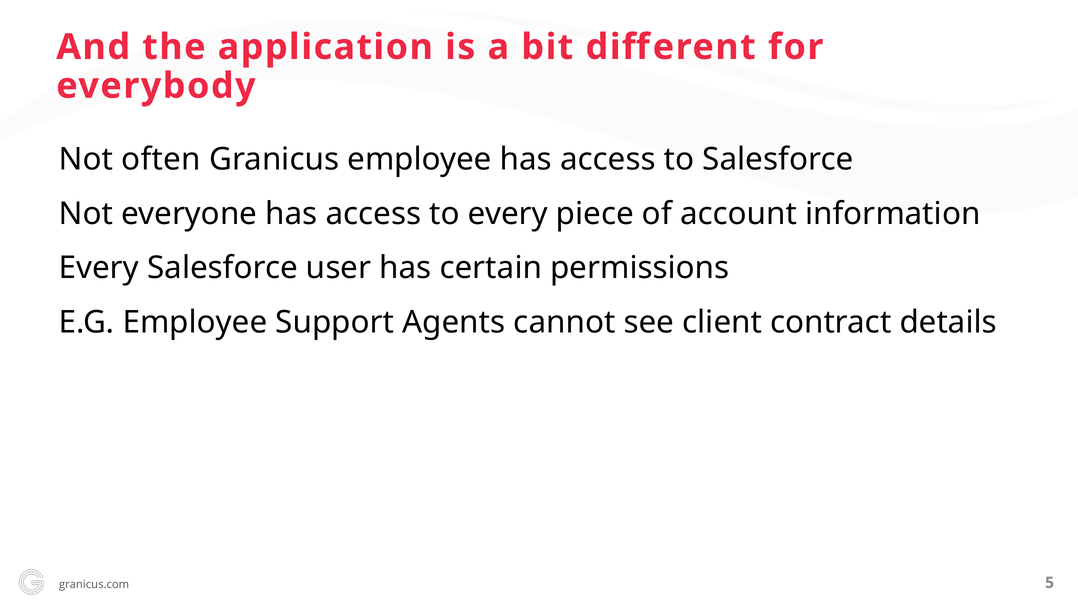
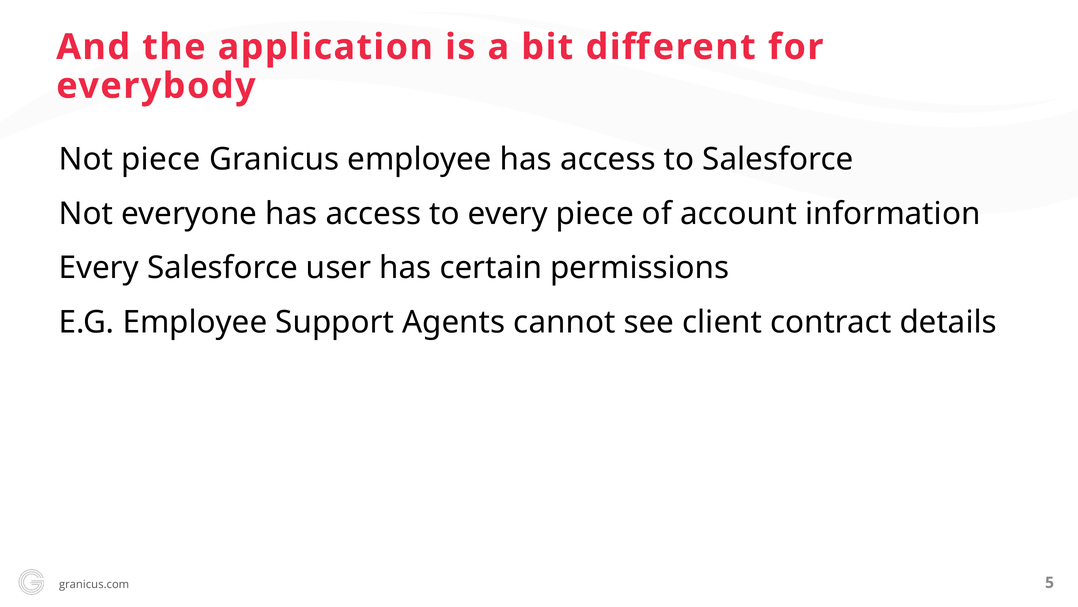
Not often: often -> piece (161, 159)
